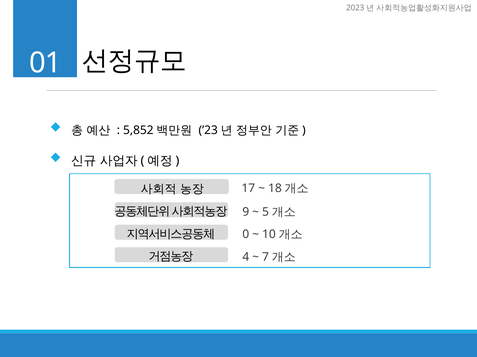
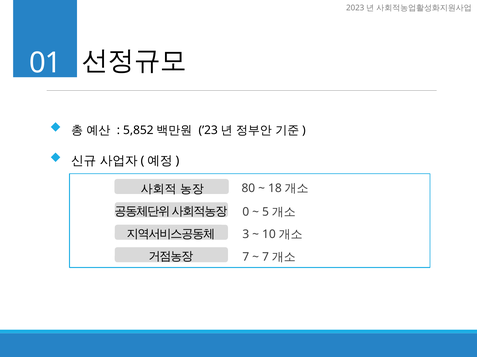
17: 17 -> 80 (248, 189)
9: 9 -> 0 (246, 212)
0: 0 -> 3 (246, 235)
4: 4 -> 7 (246, 257)
